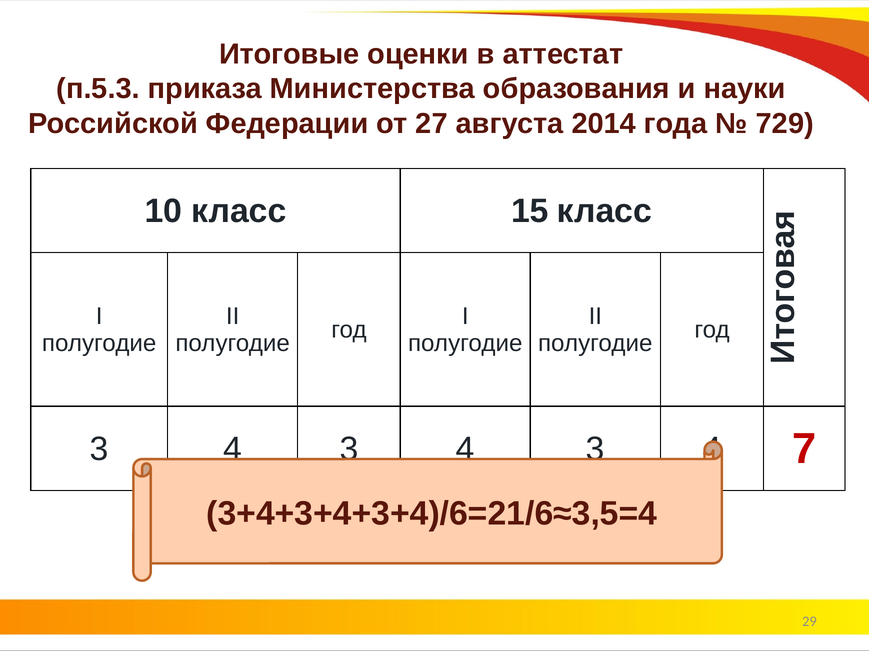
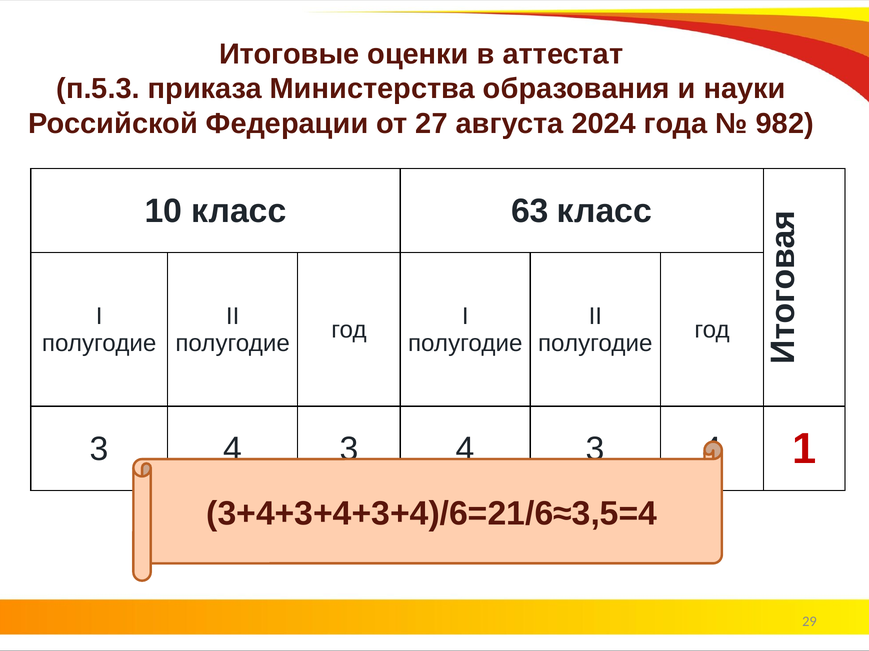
2014: 2014 -> 2024 (604, 124)
729: 729 -> 982 (785, 124)
15: 15 -> 63 (530, 211)
7: 7 -> 1 (804, 450)
